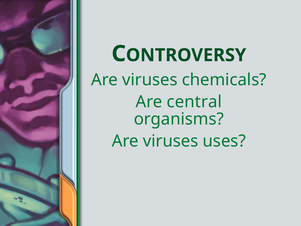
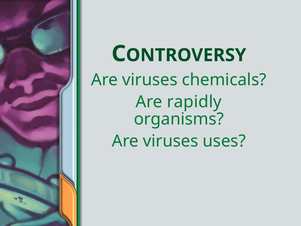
central: central -> rapidly (194, 102)
